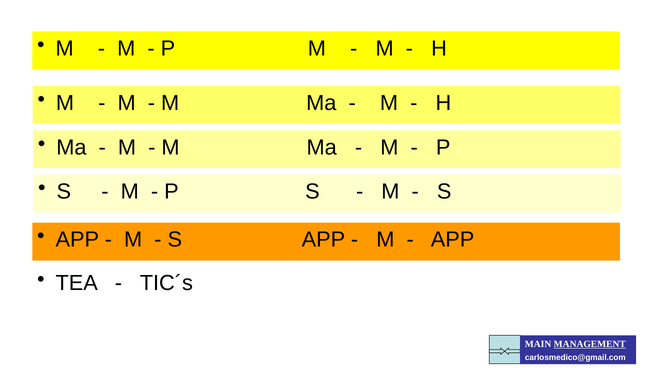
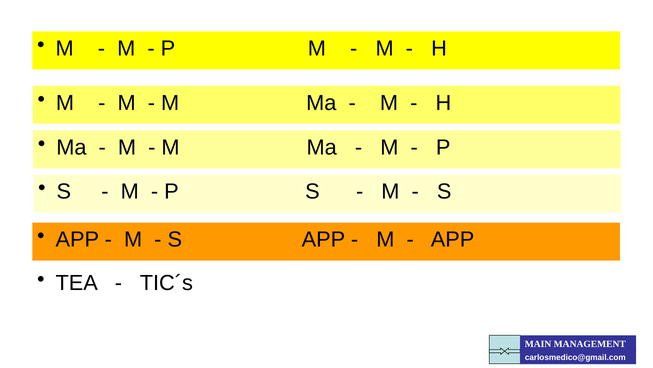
MANAGEMENT underline: present -> none (590, 343)
